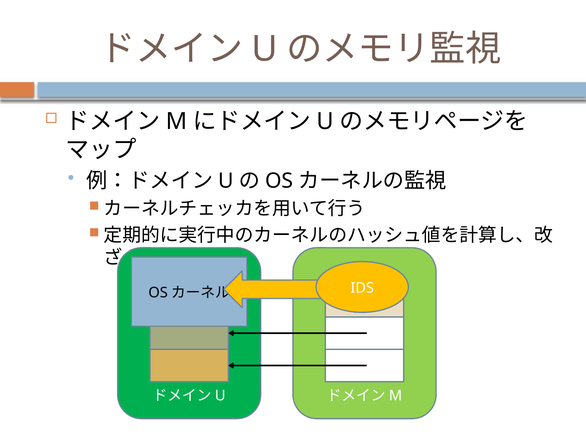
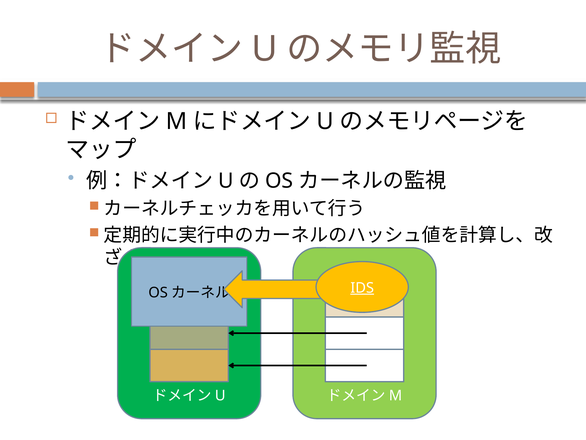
IDS underline: none -> present (362, 288)
